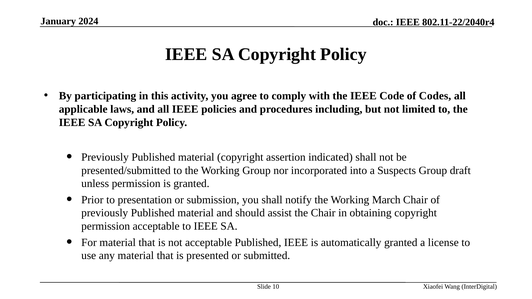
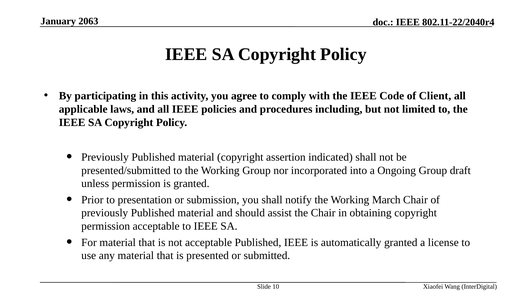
2024: 2024 -> 2063 (88, 21)
Codes: Codes -> Client (435, 96)
Suspects: Suspects -> Ongoing (397, 171)
